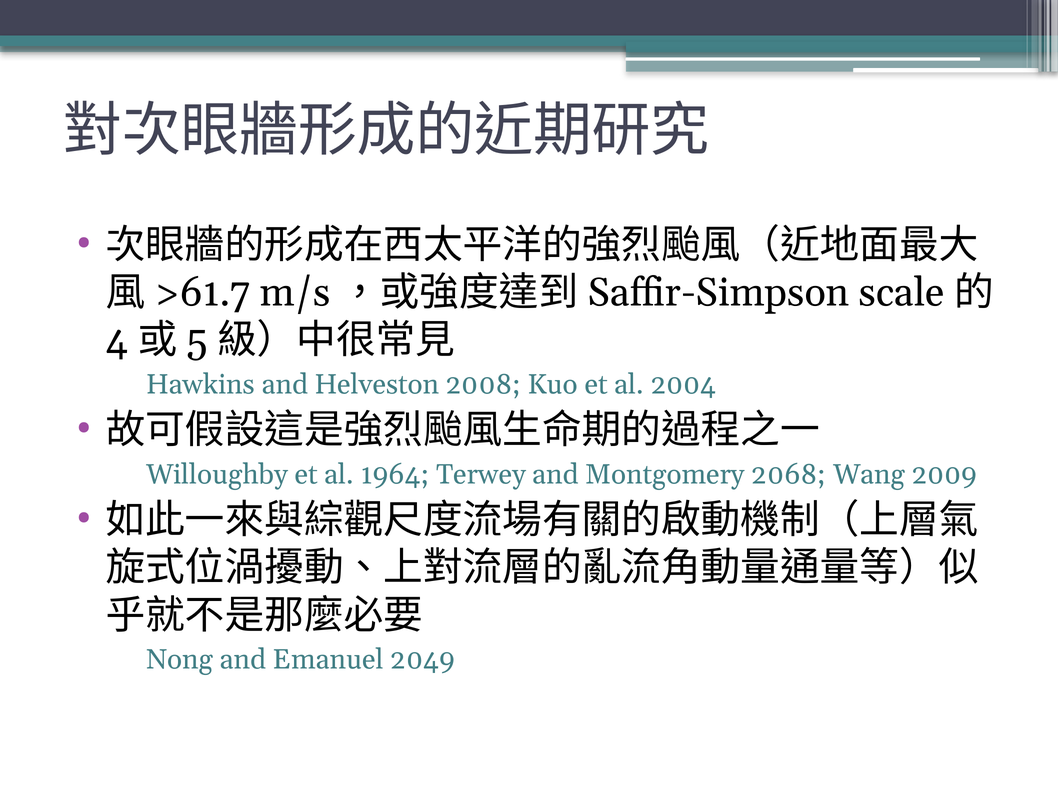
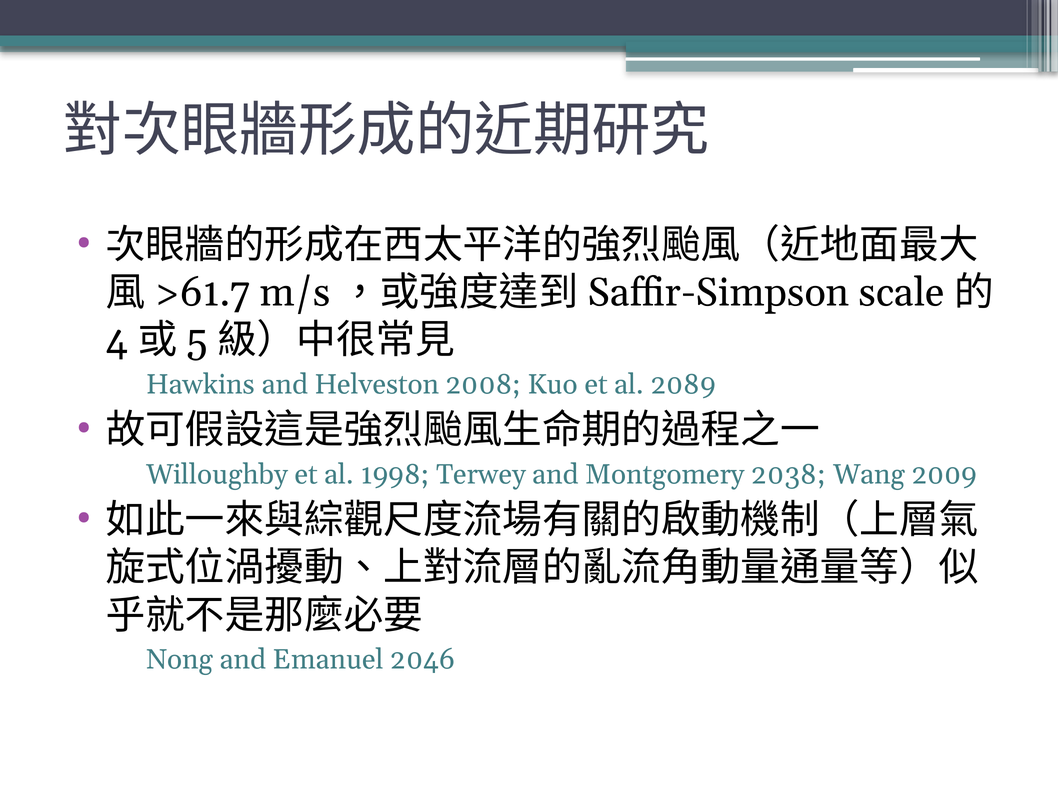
2004: 2004 -> 2089 (683, 385)
1964: 1964 -> 1998 (395, 475)
2068: 2068 -> 2038 (789, 475)
2049: 2049 -> 2046 (423, 660)
